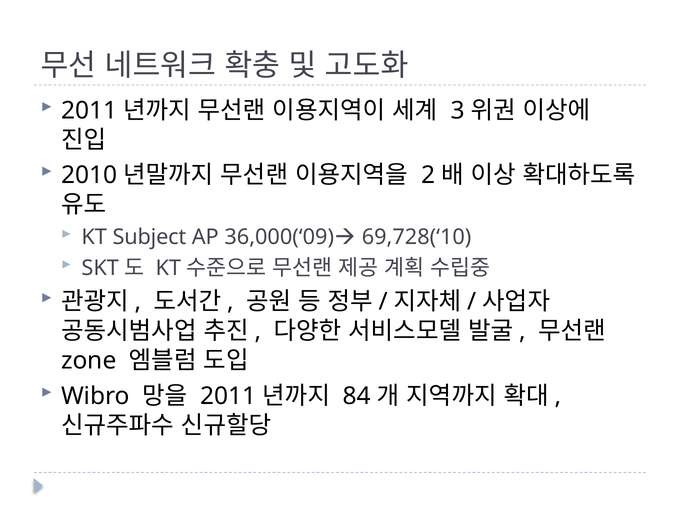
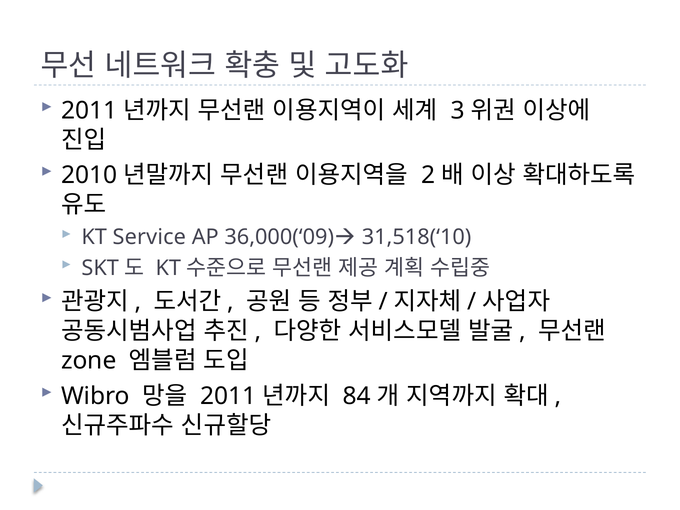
Subject: Subject -> Service (149, 237)
69,728(‘10: 69,728(‘10 -> 31,518(‘10 (417, 237)
